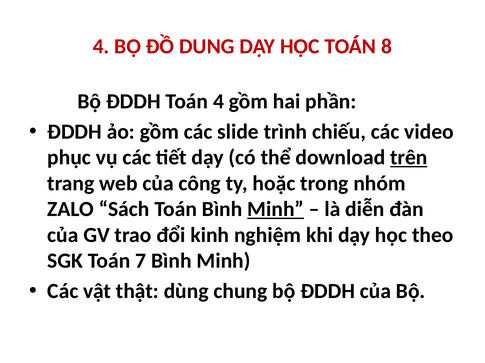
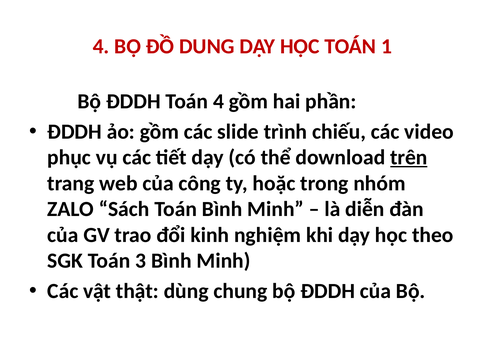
8: 8 -> 1 (387, 46)
Minh underline: present -> none (276, 210)
7: 7 -> 3 (141, 261)
